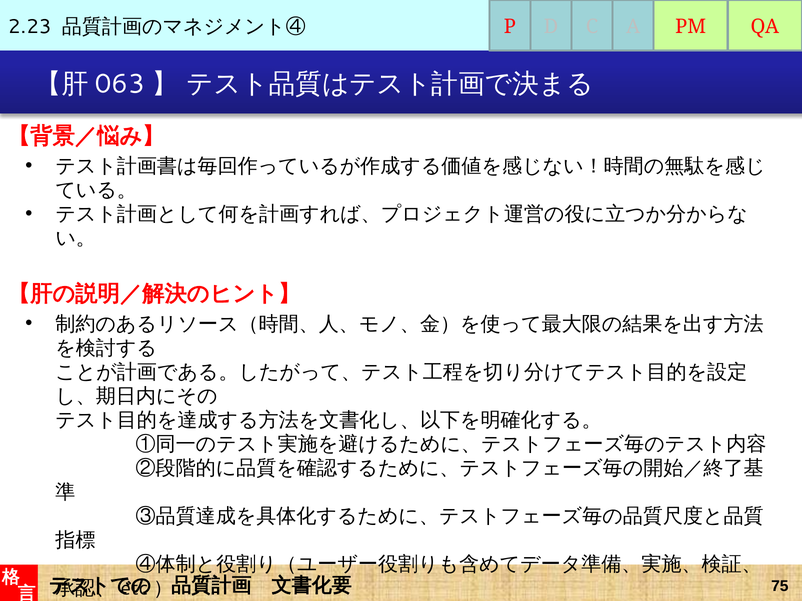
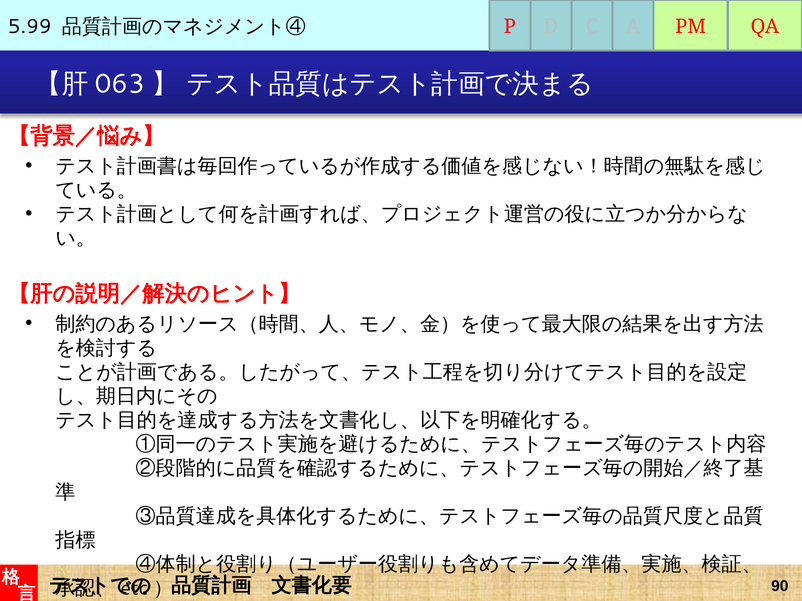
2.23: 2.23 -> 5.99 (30, 27)
75: 75 -> 90 (780, 587)
